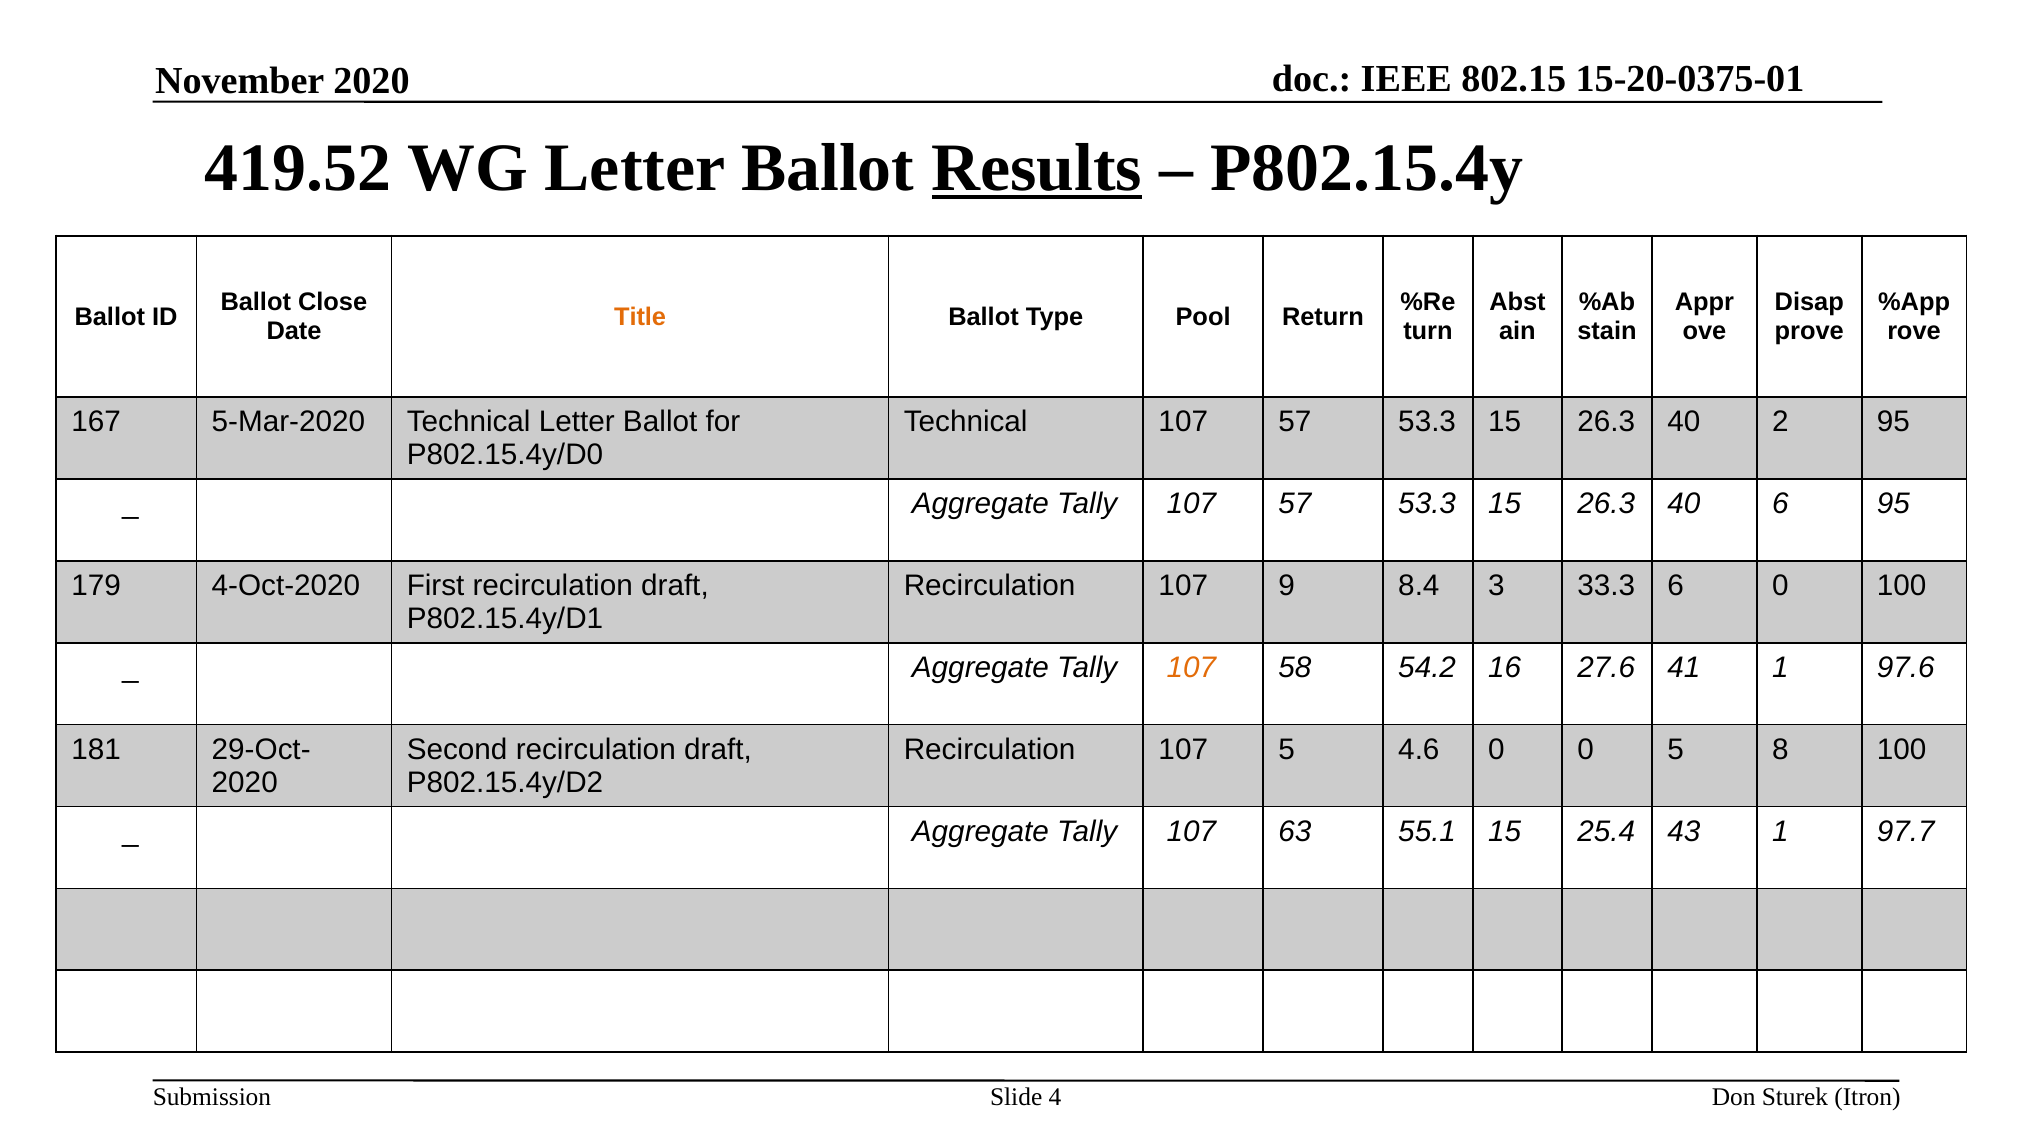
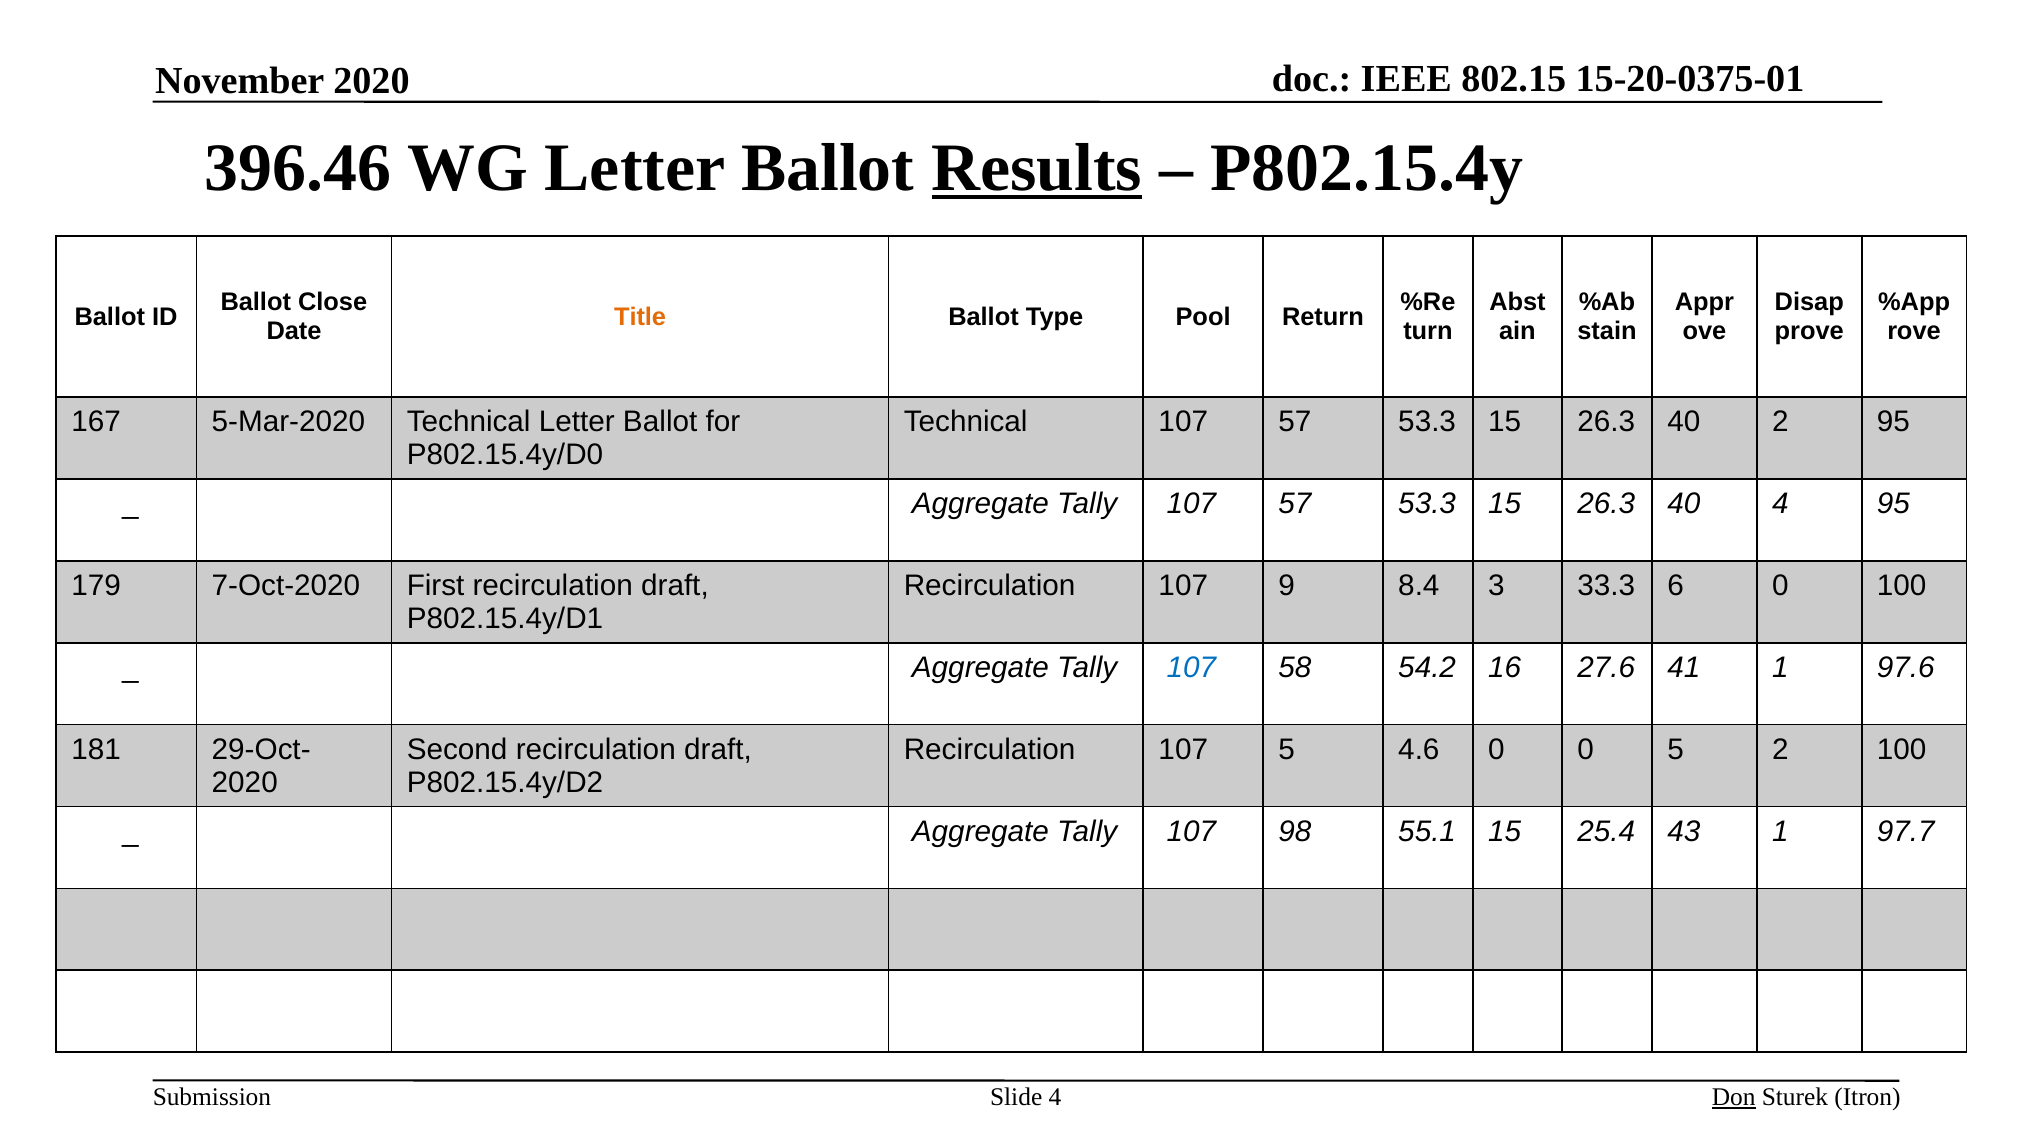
419.52: 419.52 -> 396.46 (298, 168)
40 6: 6 -> 4 (1780, 504)
4-Oct-2020: 4-Oct-2020 -> 7-Oct-2020 (286, 586)
107 colour: orange -> blue (1191, 668)
5 8: 8 -> 2 (1780, 750)
63: 63 -> 98 (1295, 832)
Don underline: none -> present (1734, 1098)
